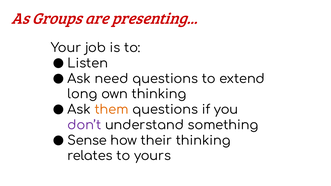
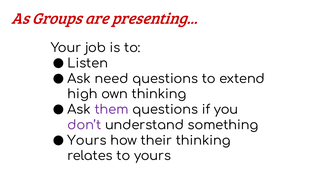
long: long -> high (82, 94)
them colour: orange -> purple (112, 110)
Sense: Sense -> Yours (87, 141)
